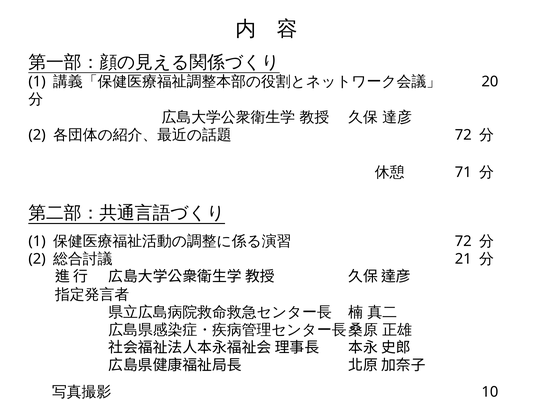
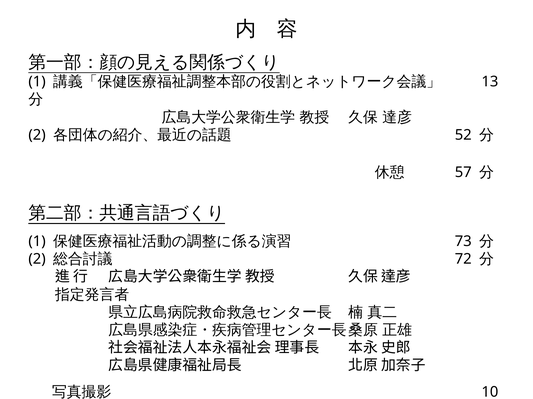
20: 20 -> 13 (490, 82)
72: 72 -> 52 (463, 135)
71: 71 -> 57 (463, 172)
72: 72 -> 73 (463, 242)
21: 21 -> 72 (463, 259)
